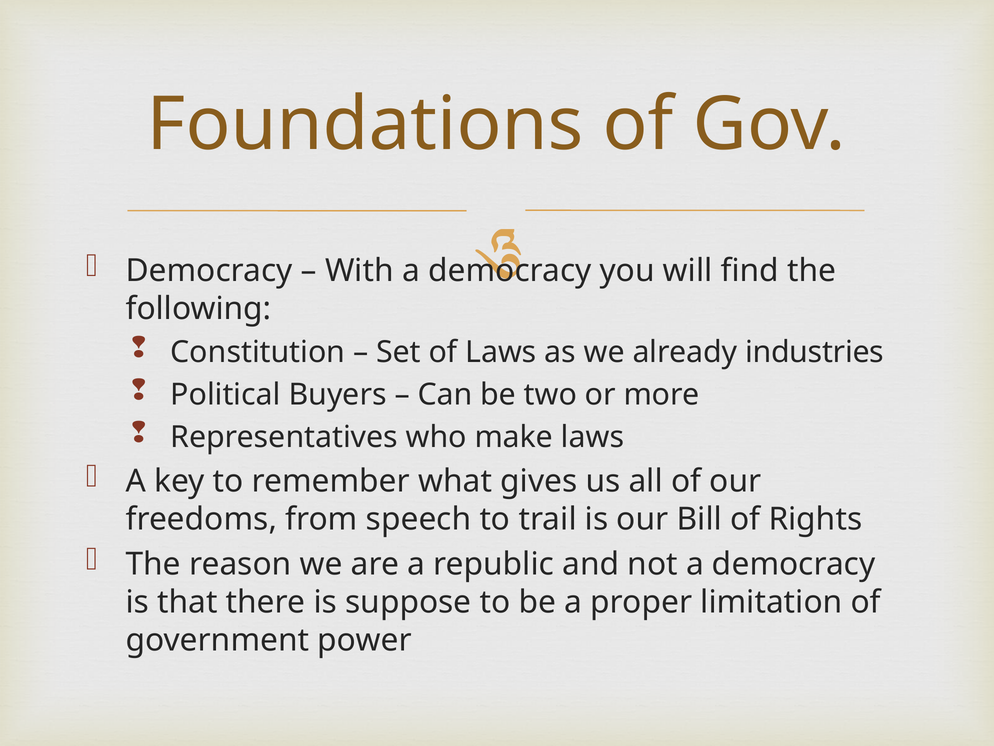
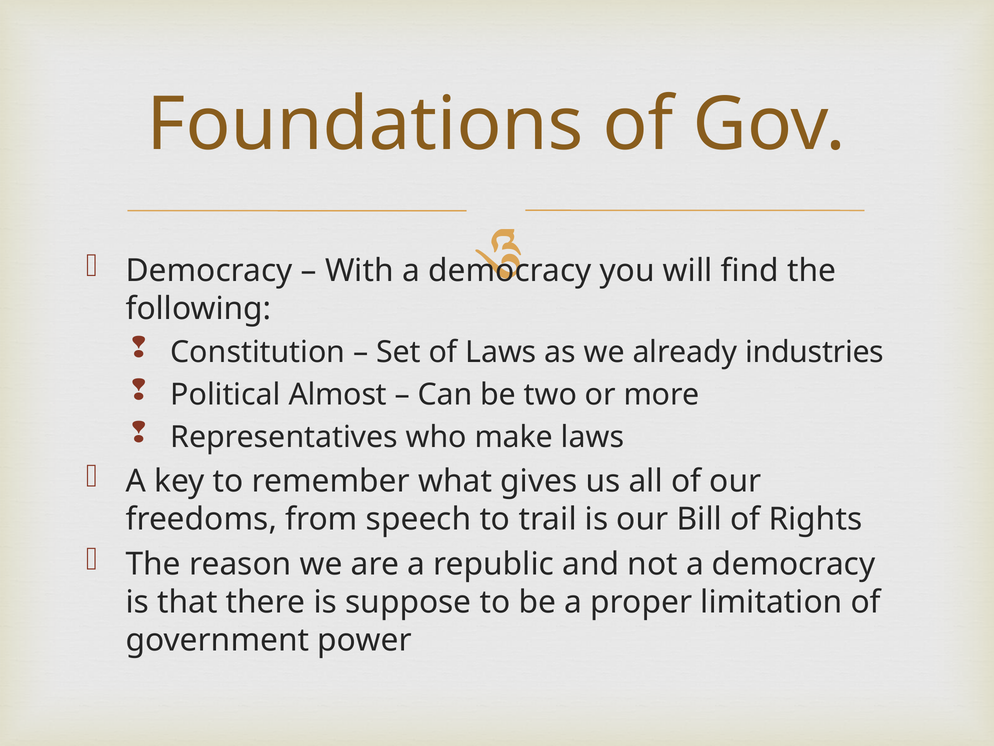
Buyers: Buyers -> Almost (338, 394)
